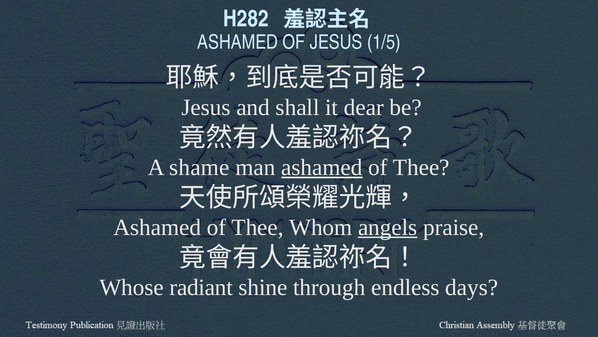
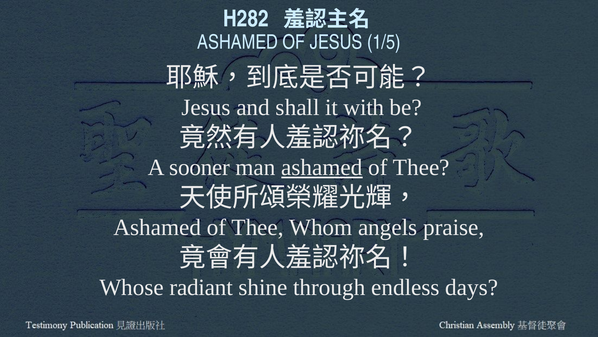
dear: dear -> with (364, 107)
shame: shame -> sooner (200, 167)
angels underline: present -> none (388, 227)
